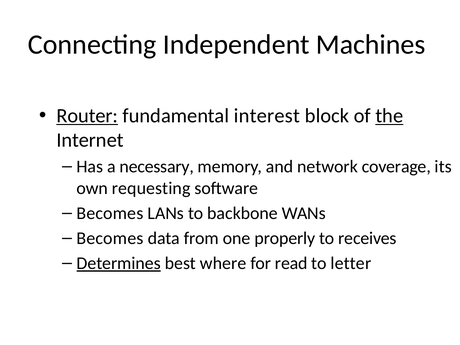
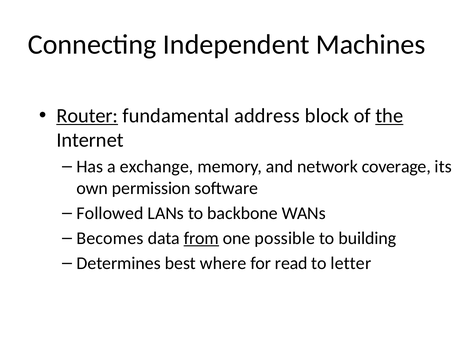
interest: interest -> address (267, 116)
necessary: necessary -> exchange (157, 167)
requesting: requesting -> permission (151, 188)
Becomes: Becomes -> Followed (110, 213)
from underline: none -> present (201, 238)
properly: properly -> possible (285, 238)
receives: receives -> building (367, 238)
Determines underline: present -> none (119, 263)
